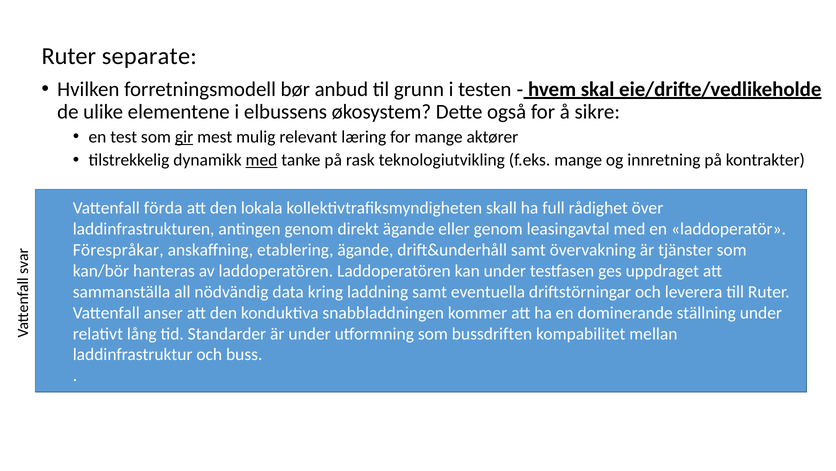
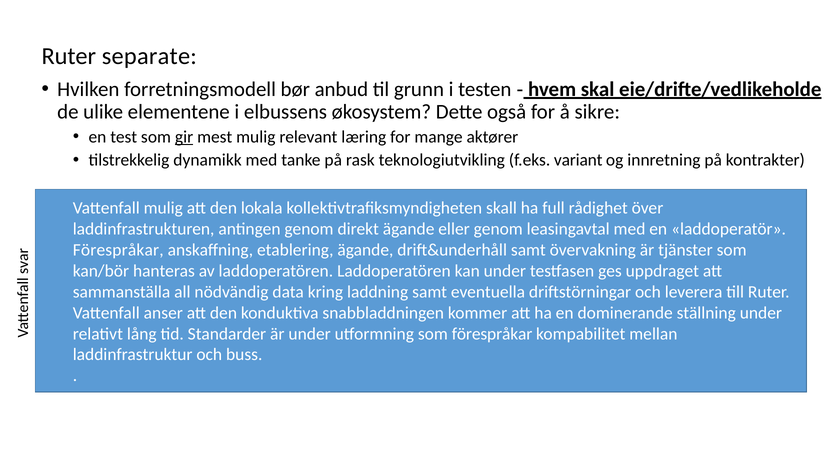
med underline: present -> none (262, 160)
f.eks mange: mange -> variant (578, 160)
Vattenfall förda: förda -> mulig (163, 208)
som bussdriften: bussdriften -> förespråkar (492, 333)
